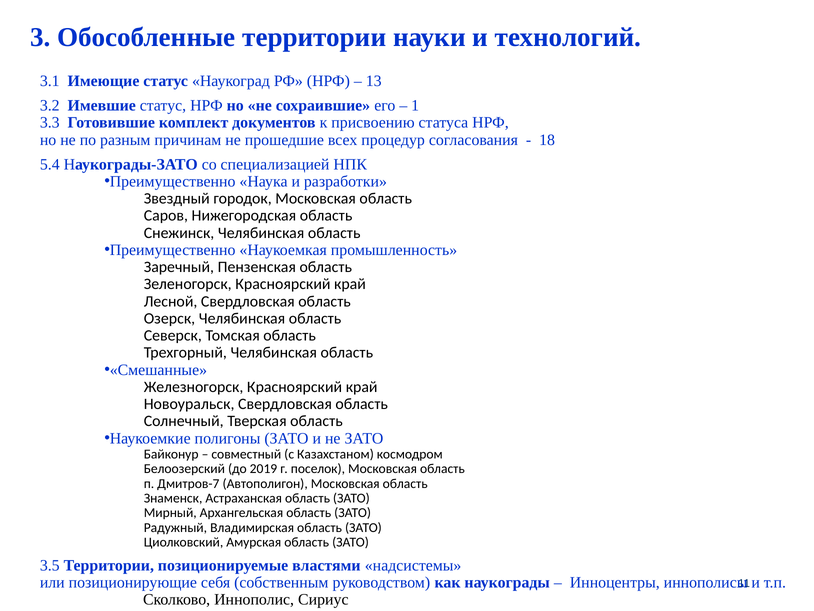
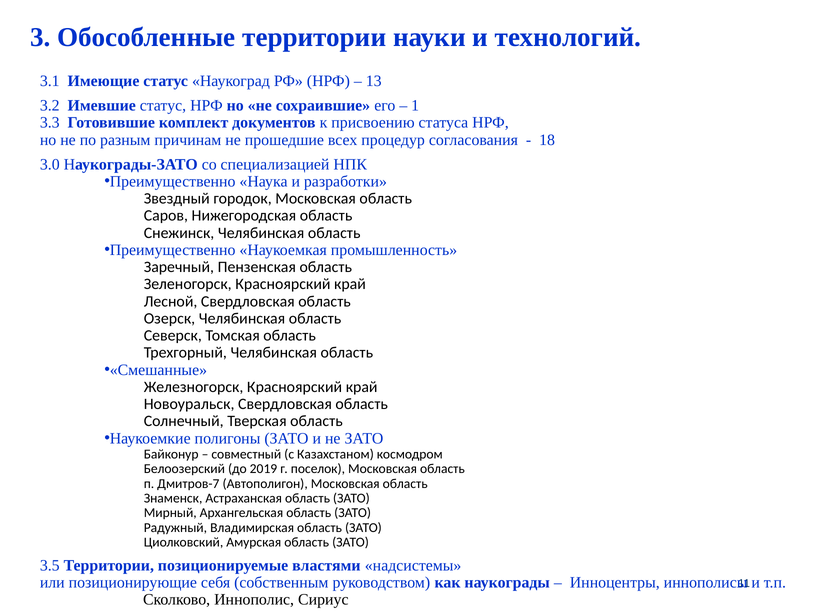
5.4: 5.4 -> 3.0 (50, 164)
